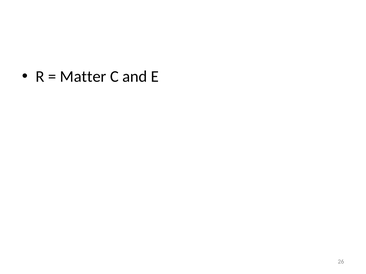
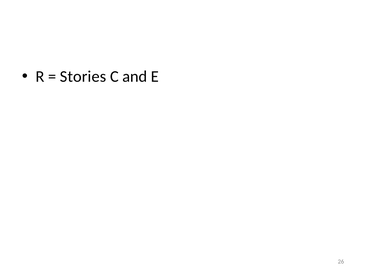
Matter: Matter -> Stories (83, 77)
